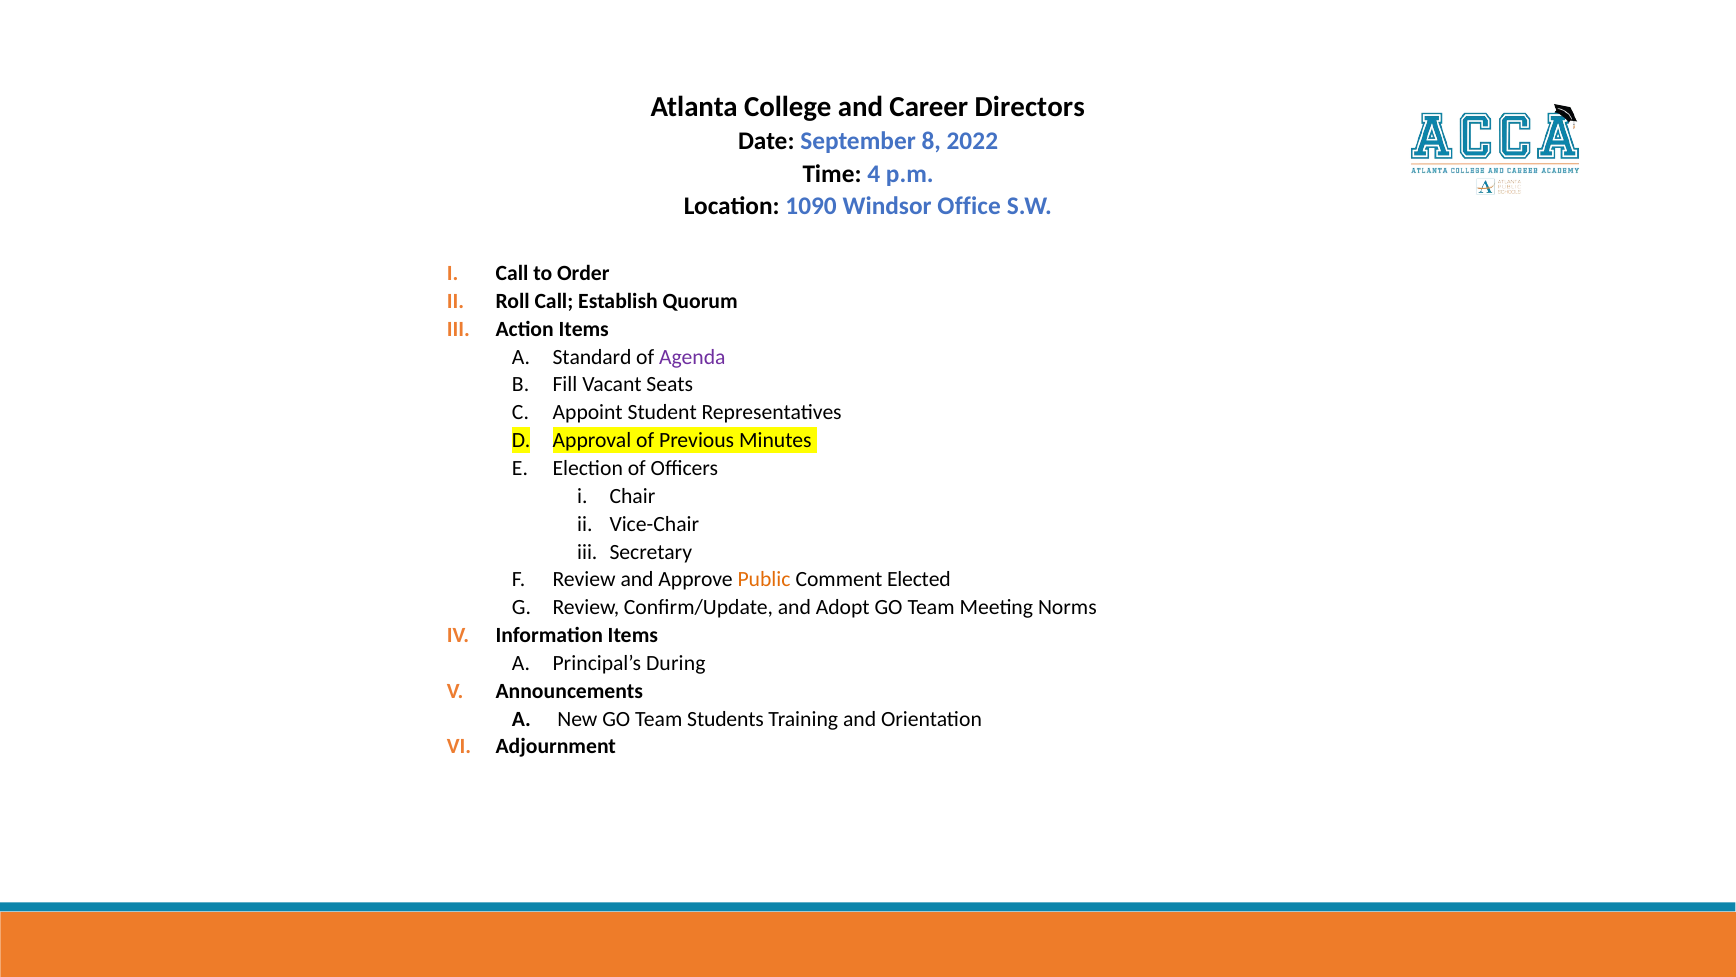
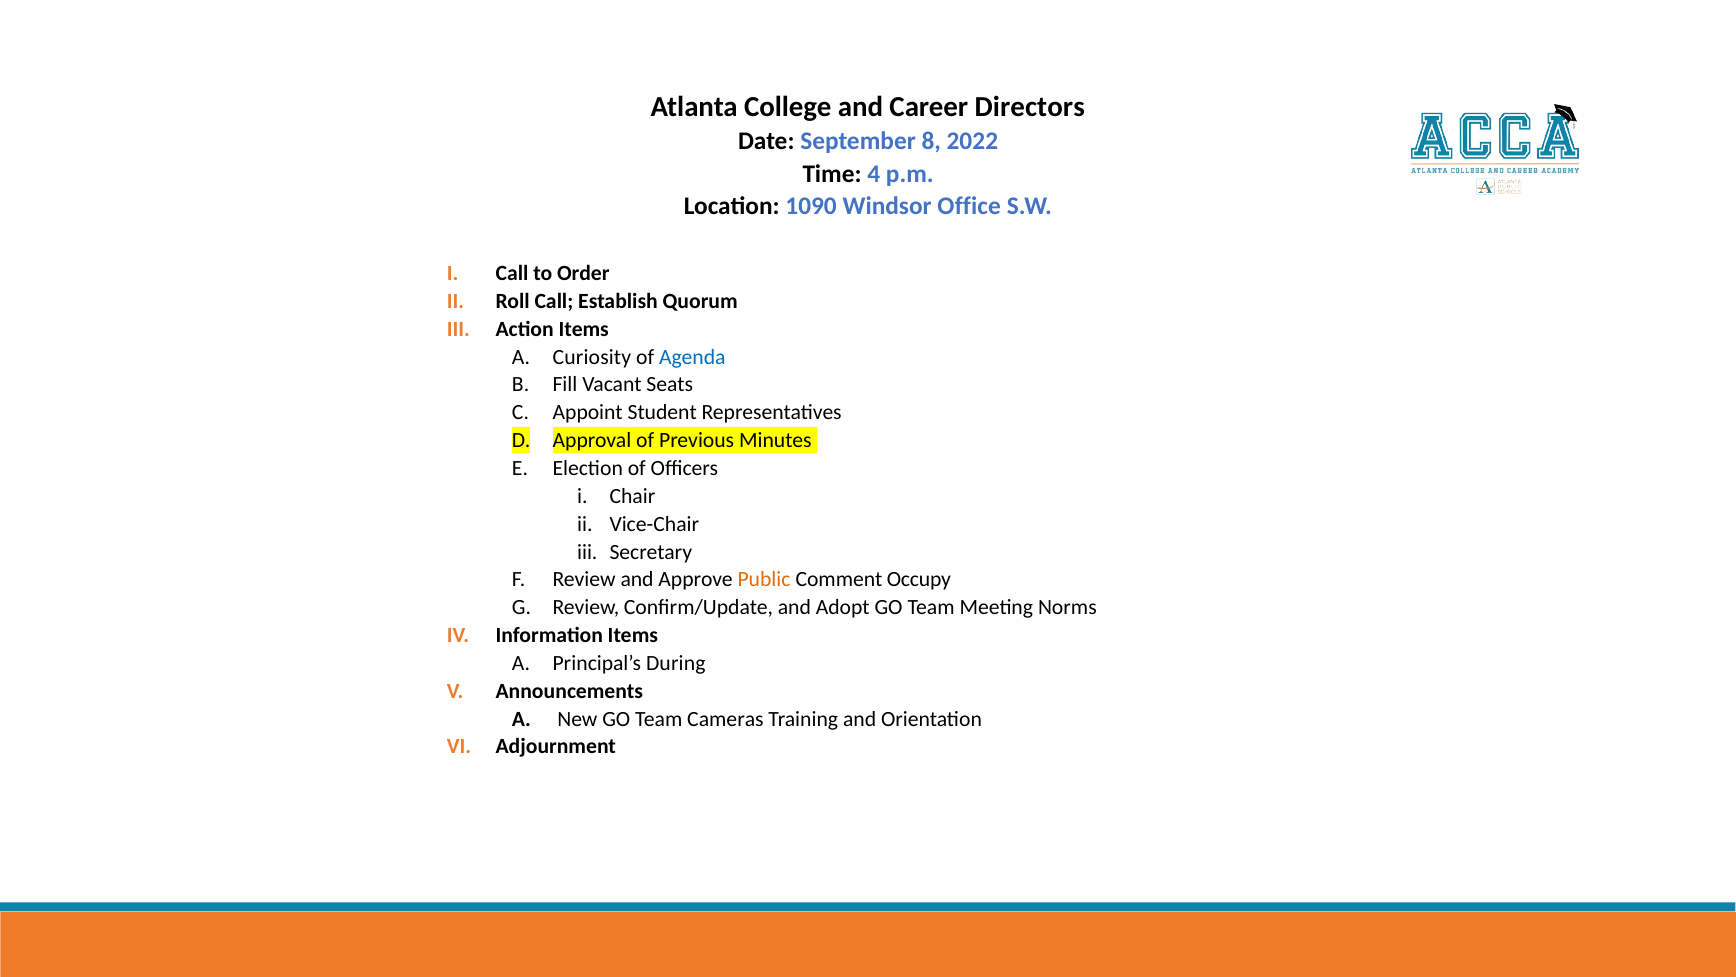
Standard: Standard -> Curiosity (592, 357)
Agenda colour: purple -> blue (692, 357)
Elected: Elected -> Occupy (919, 579)
Students: Students -> Cameras (725, 719)
